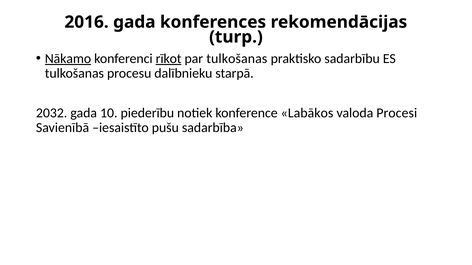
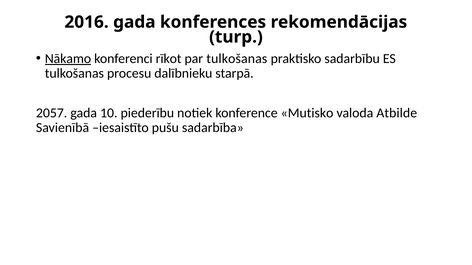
rīkot underline: present -> none (169, 59)
2032: 2032 -> 2057 (52, 113)
Labākos: Labākos -> Mutisko (307, 113)
Procesi: Procesi -> Atbilde (397, 113)
